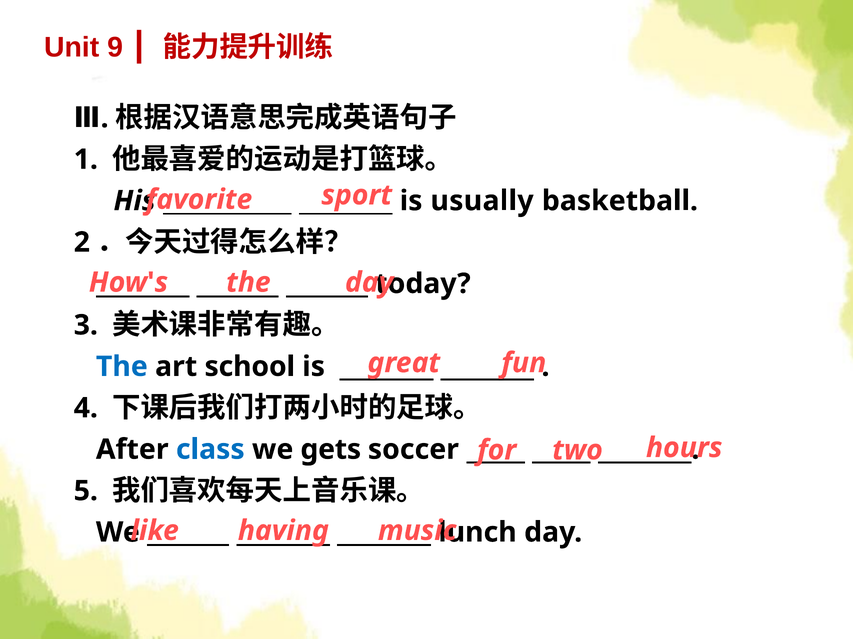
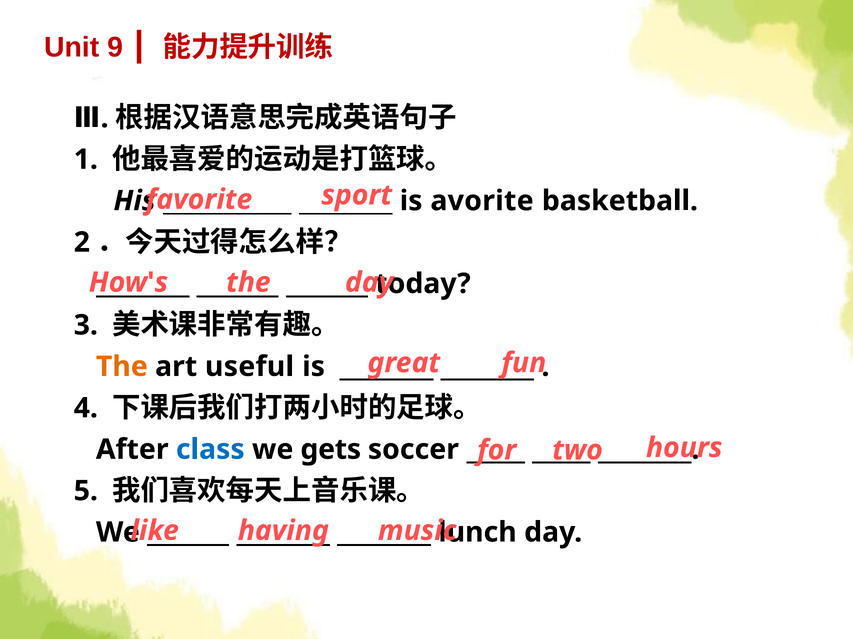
usually: usually -> avorite (482, 201)
The colour: blue -> orange (122, 367)
school: school -> useful (250, 367)
